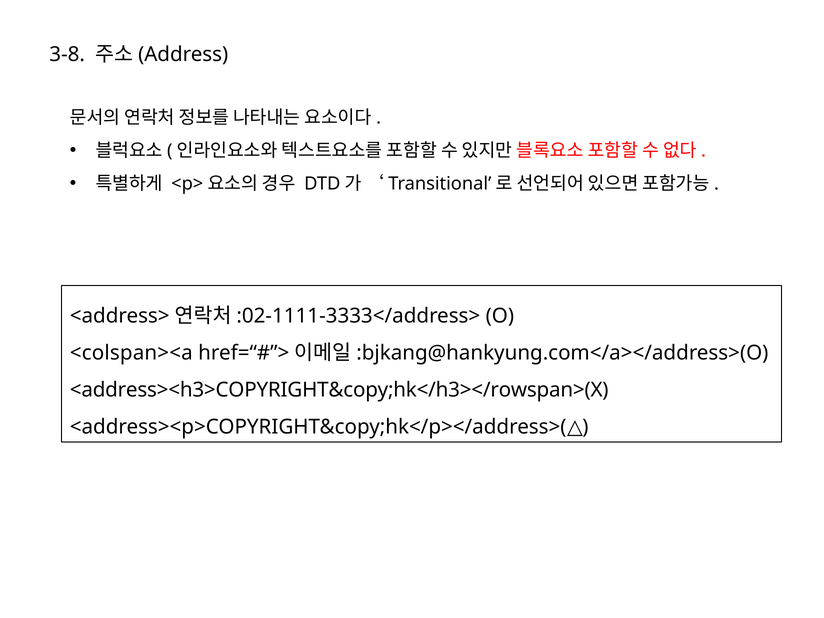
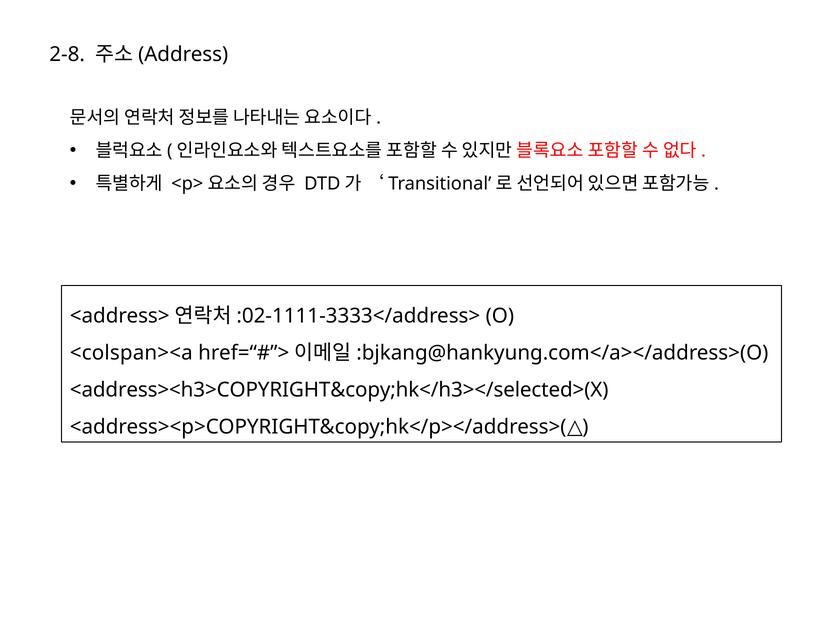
3-8: 3-8 -> 2-8 (67, 54)
<address><h3>COPYRIGHT&copy;hk</h3></rowspan>(X: <address><h3>COPYRIGHT&copy;hk</h3></rowspan>(X -> <address><h3>COPYRIGHT&copy;hk</h3></selected>(X (339, 390)
